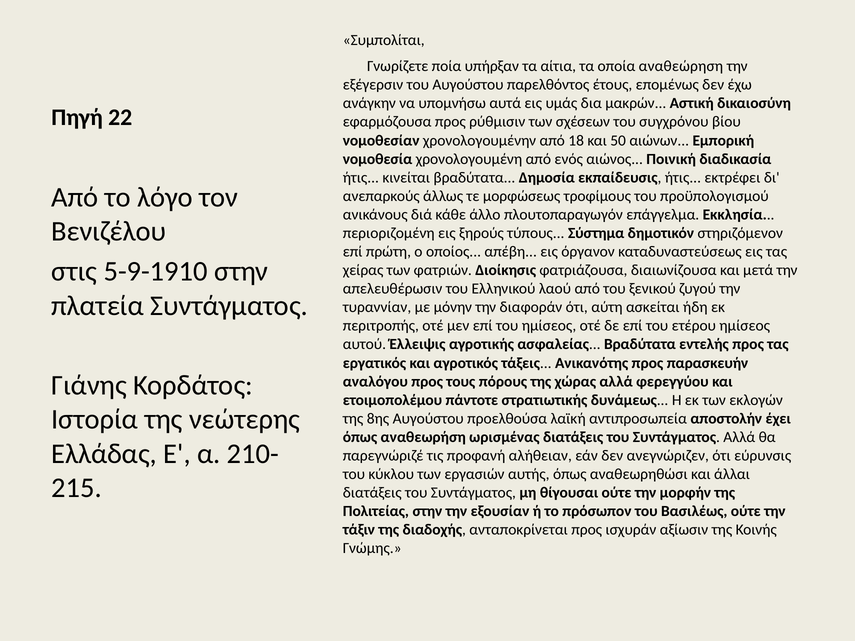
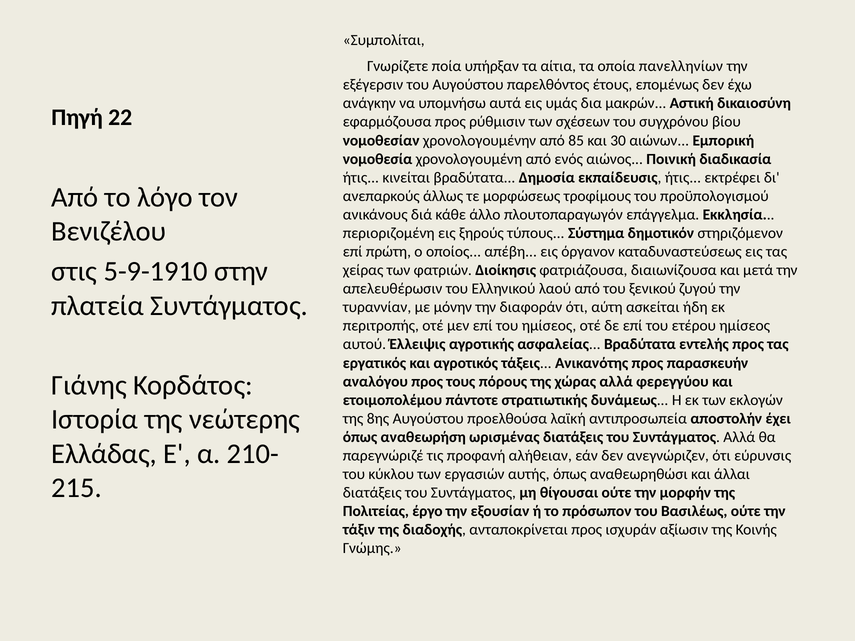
αναθεώρηση: αναθεώρηση -> πανελληνίων (681, 66)
18: 18 -> 85 (576, 140)
50: 50 -> 30 (618, 140)
Πολιτείας στην: στην -> έργο (427, 511)
